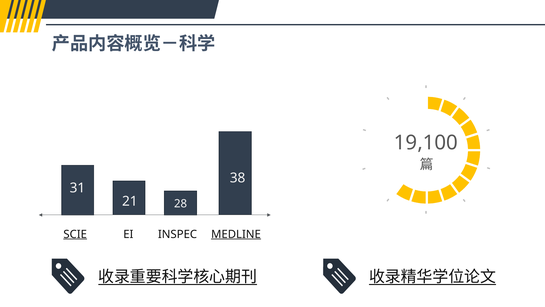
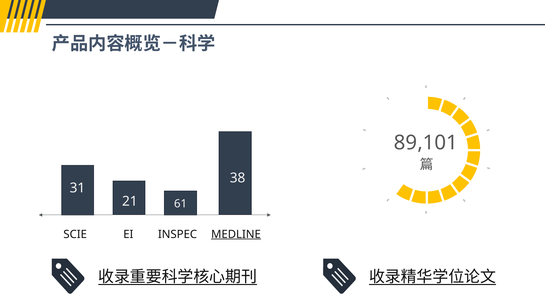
19,100: 19,100 -> 89,101 (426, 142)
28: 28 -> 61 (181, 203)
SCIE underline: present -> none (75, 234)
